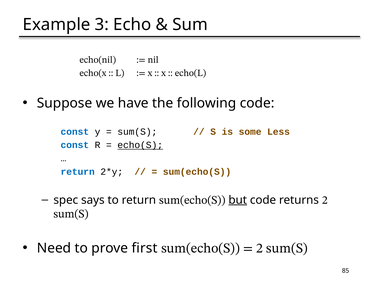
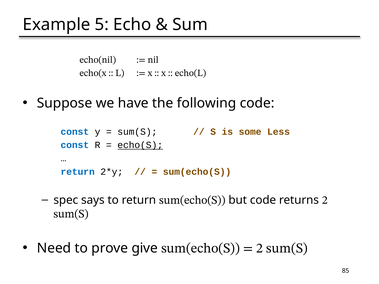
3: 3 -> 5 (102, 25)
but underline: present -> none (238, 200)
first: first -> give (145, 248)
